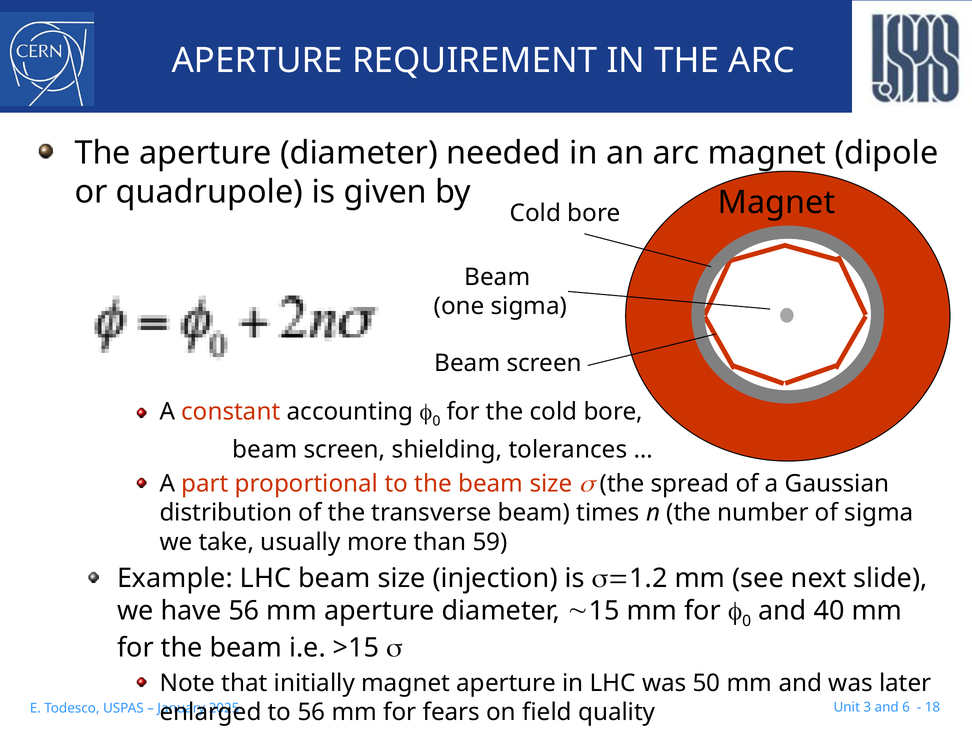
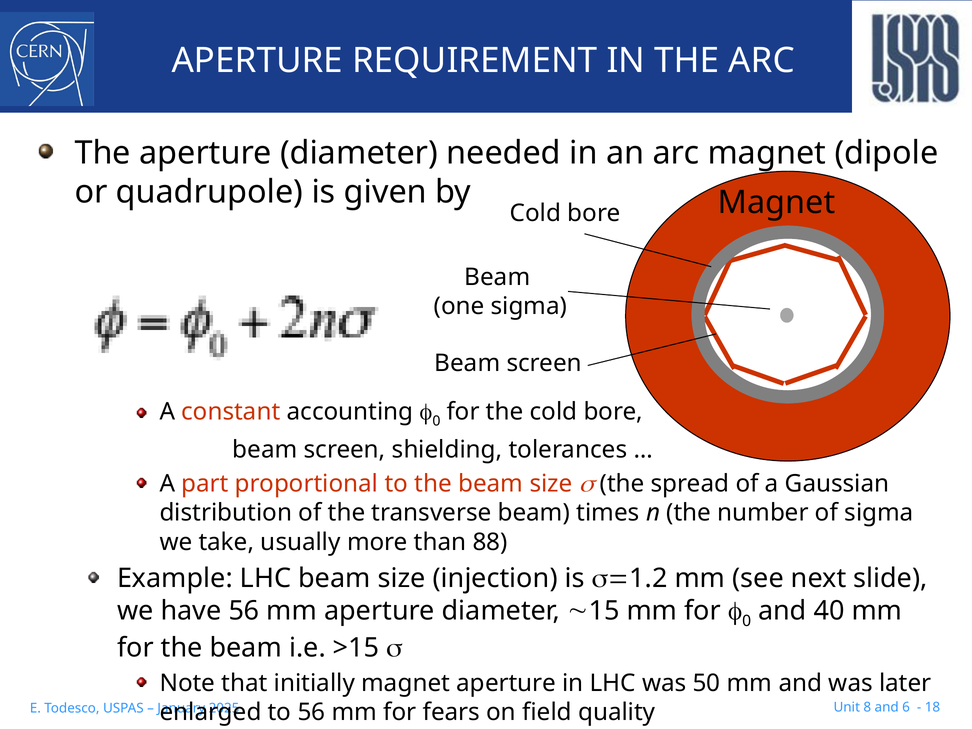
59: 59 -> 88 (490, 542)
3: 3 -> 8 (867, 707)
